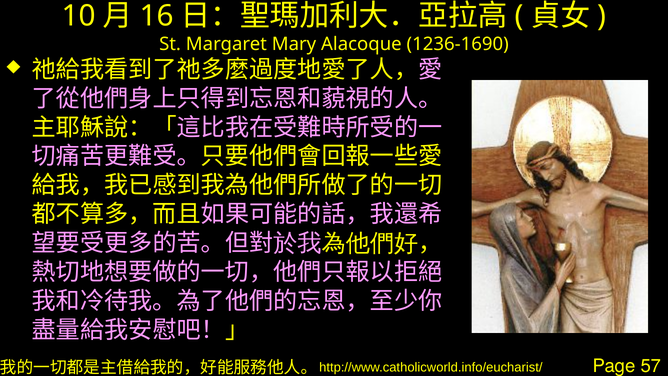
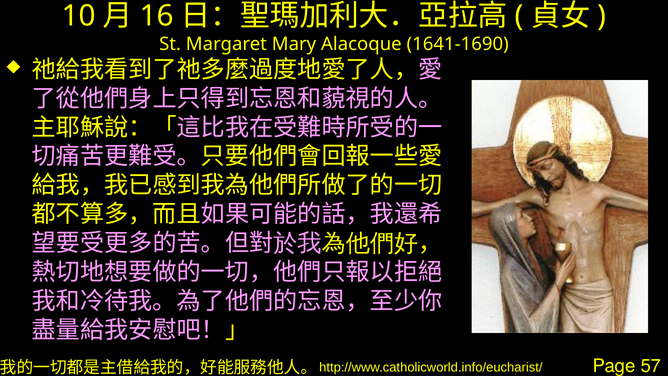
1236-1690: 1236-1690 -> 1641-1690 (458, 44)
